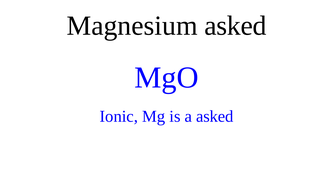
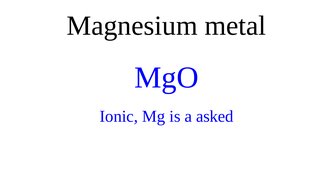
Magnesium asked: asked -> metal (235, 26)
